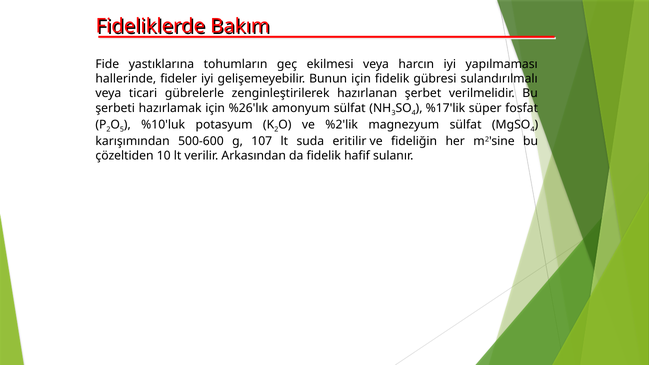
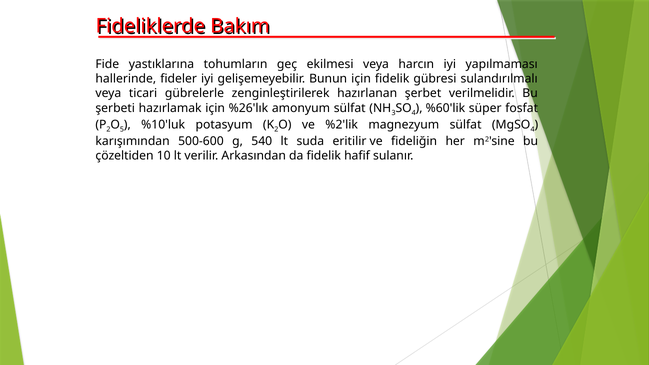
%17'lik: %17'lik -> %60'lik (445, 108)
107: 107 -> 540 (262, 141)
